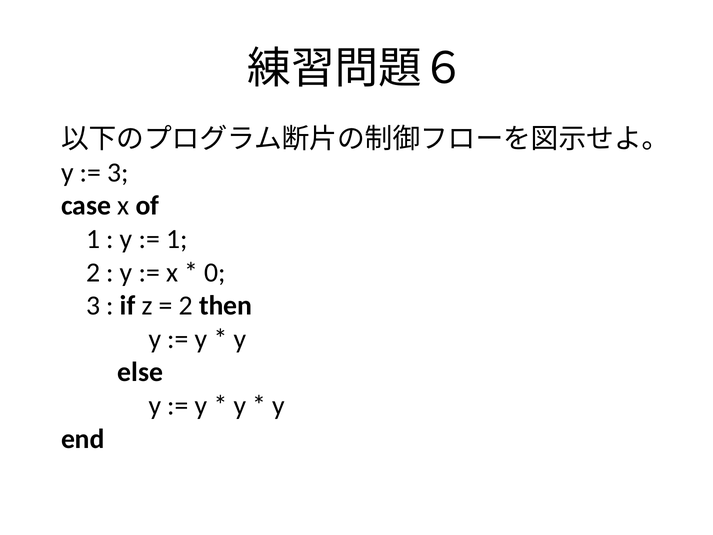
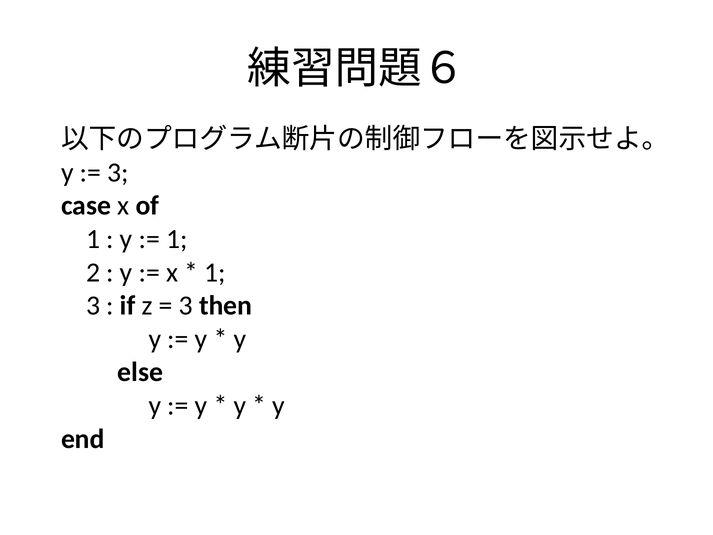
0: 0 -> 1 (215, 272)
2: 2 -> 3 (186, 306)
